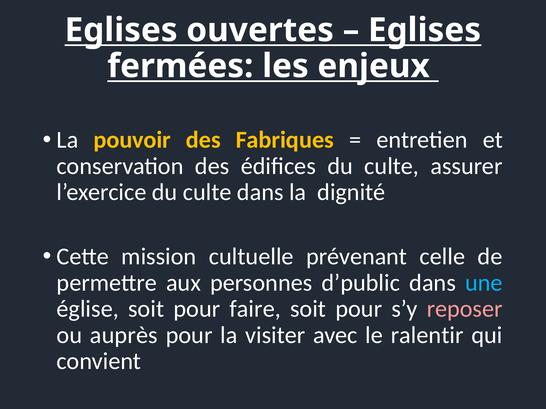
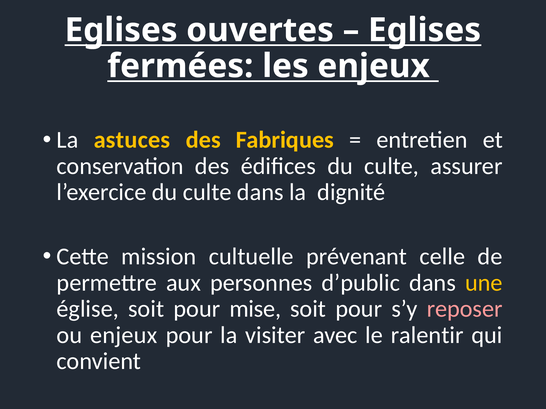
pouvoir: pouvoir -> astuces (132, 140)
une colour: light blue -> yellow (484, 283)
faire: faire -> mise (255, 309)
ou auprès: auprès -> enjeux (124, 335)
